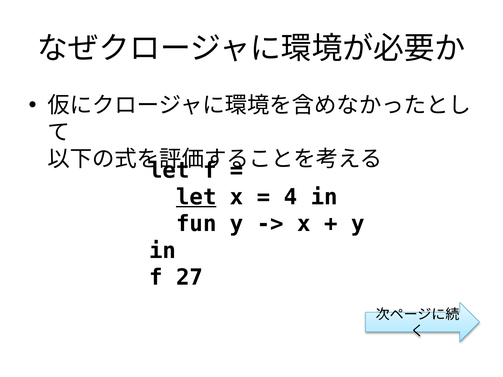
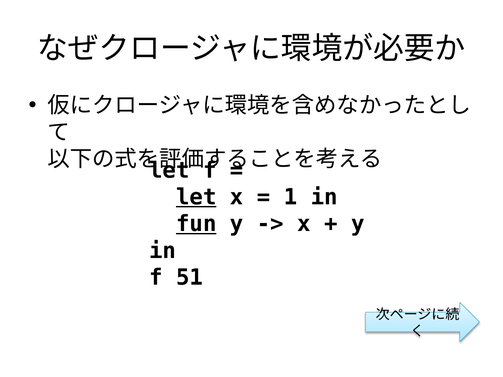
4: 4 -> 1 (291, 197)
fun underline: none -> present (196, 224)
27: 27 -> 51 (190, 278)
